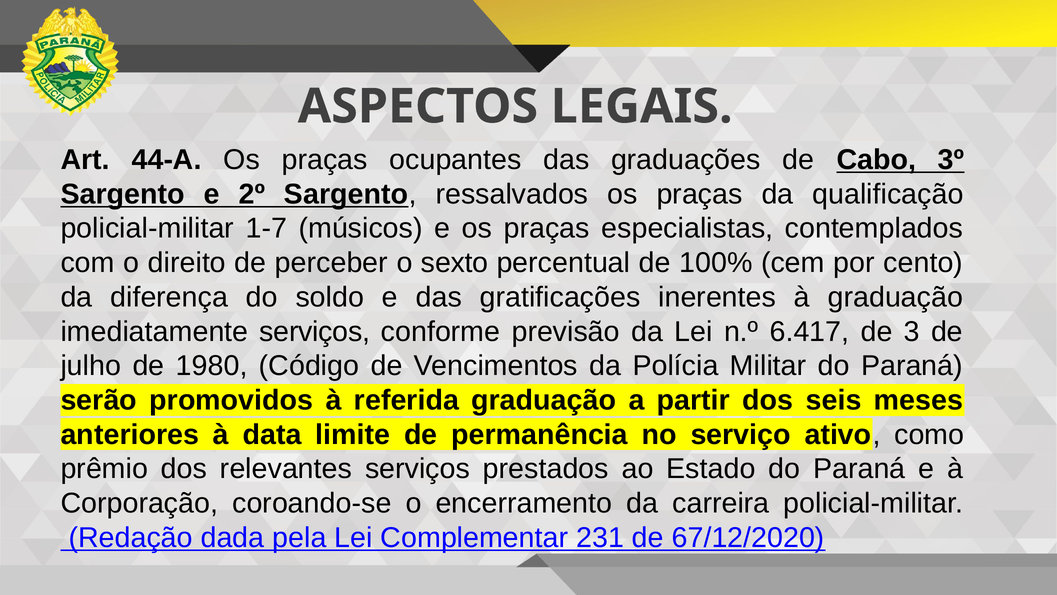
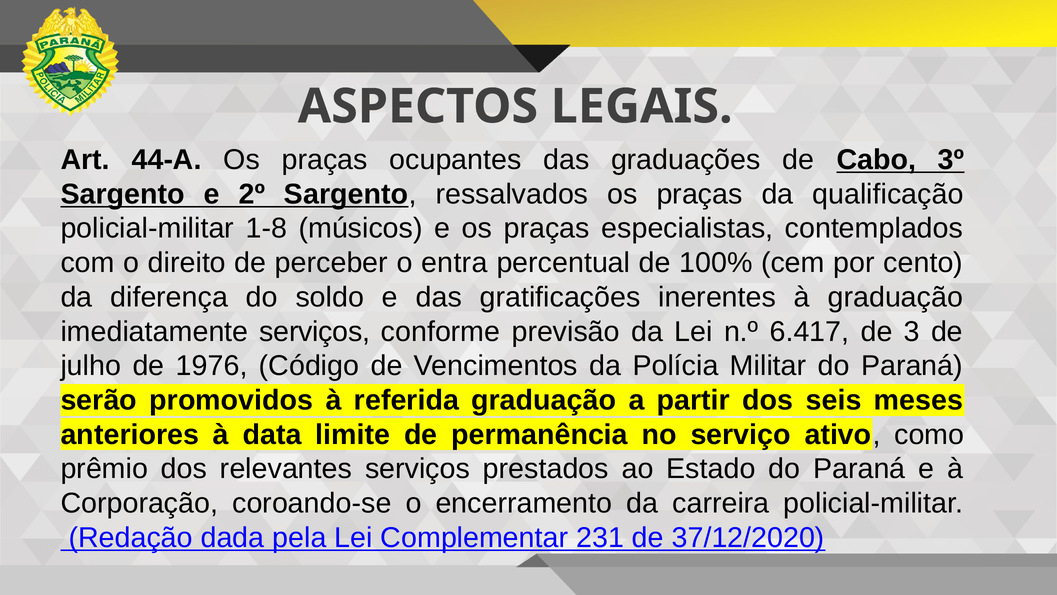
1-7: 1-7 -> 1-8 (266, 228)
sexto: sexto -> entra (454, 263)
1980: 1980 -> 1976 (212, 366)
67/12/2020: 67/12/2020 -> 37/12/2020 (748, 537)
